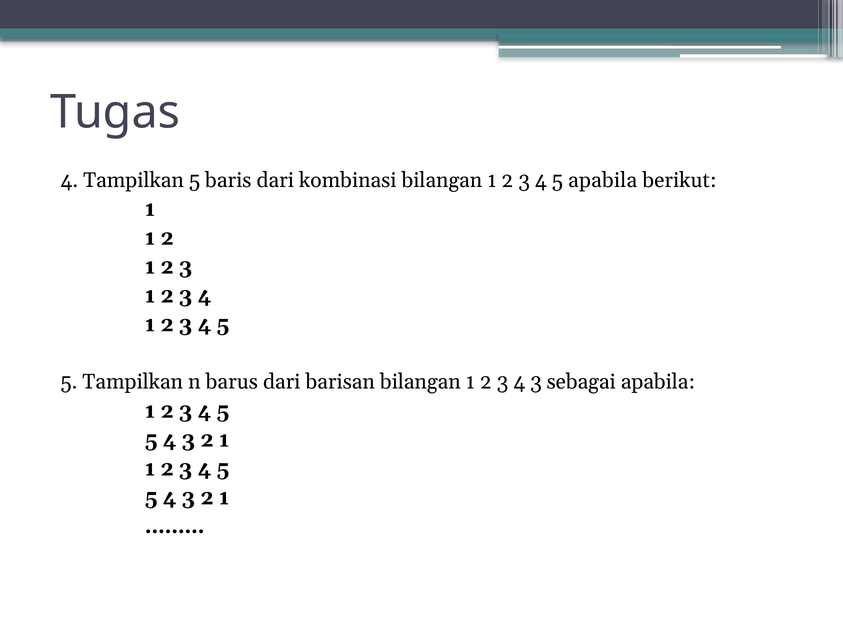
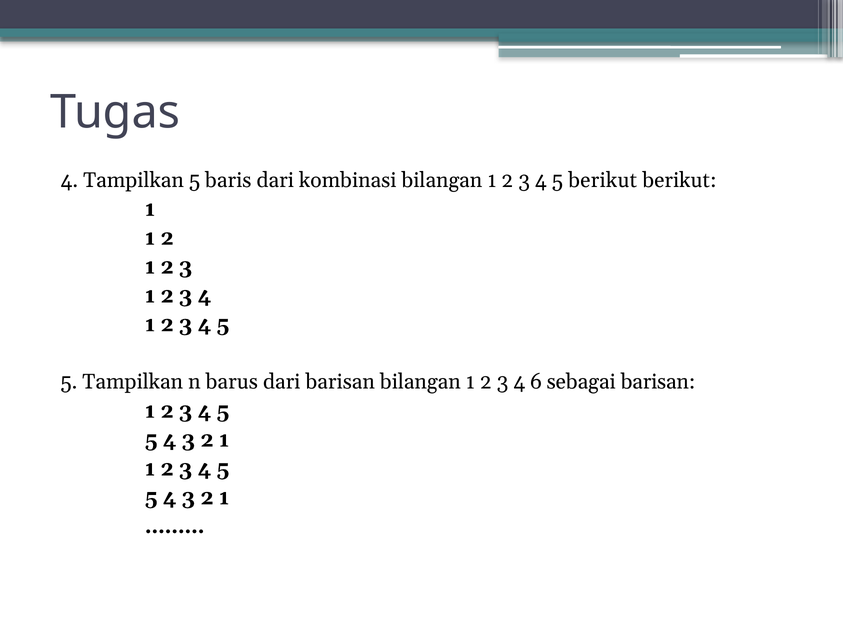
5 apabila: apabila -> berikut (603, 180)
3 4 3: 3 -> 6 (536, 381)
sebagai apabila: apabila -> barisan (658, 381)
